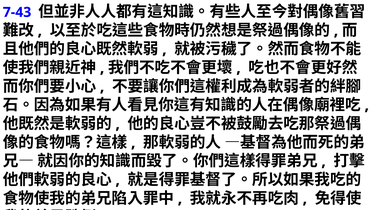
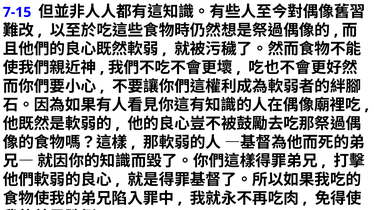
7-43: 7-43 -> 7-15 (17, 12)
